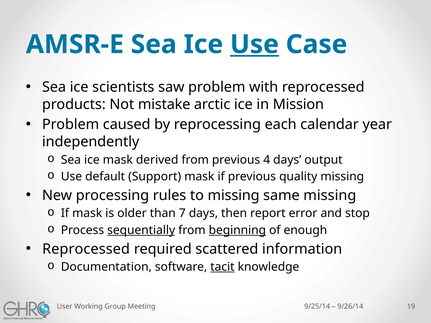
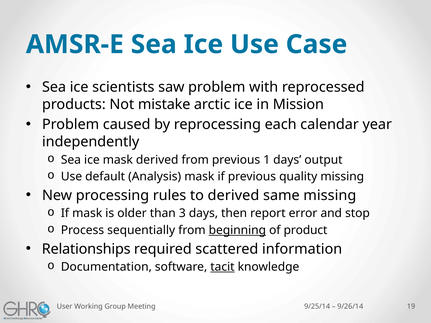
Use underline: present -> none (254, 44)
4: 4 -> 1 (267, 160)
Support: Support -> Analysis (155, 177)
to missing: missing -> derived (233, 195)
7: 7 -> 3 (182, 214)
sequentially underline: present -> none (141, 230)
enough: enough -> product (305, 230)
Reprocessed: Reprocessed -> Relationships (86, 249)
